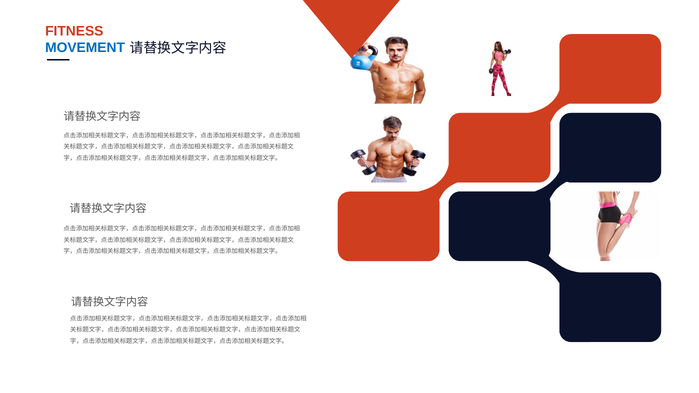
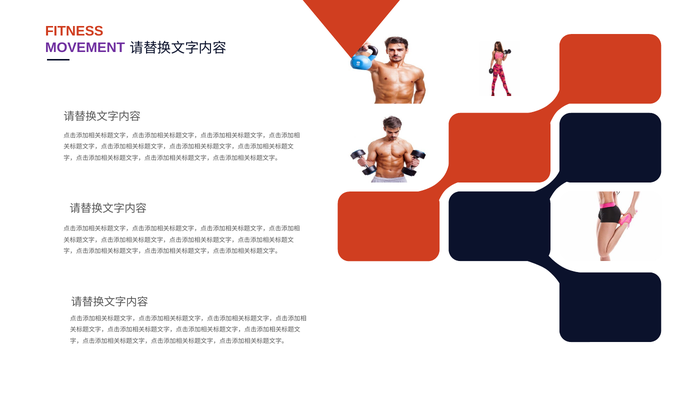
MOVEMENT colour: blue -> purple (85, 48)
